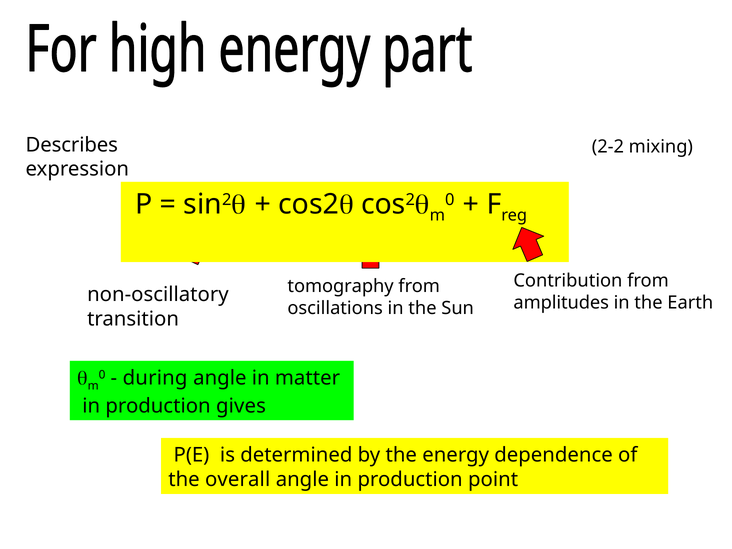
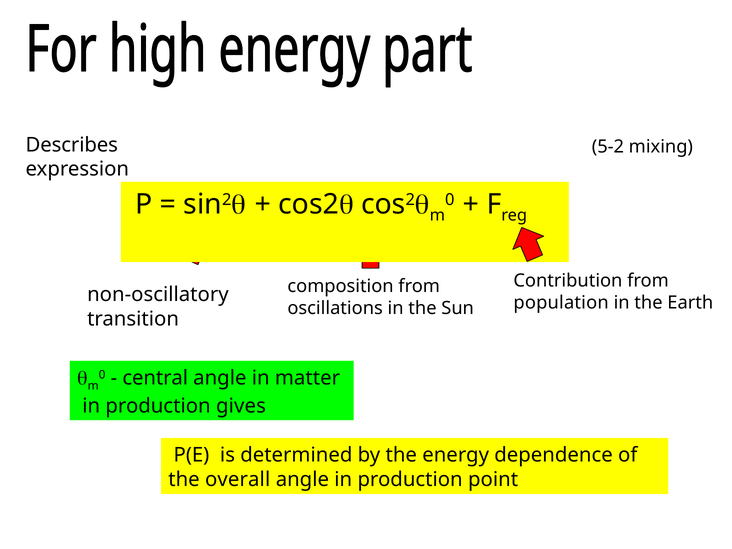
2-2: 2-2 -> 5-2 (608, 147)
tomography: tomography -> composition (341, 286)
amplitudes: amplitudes -> population (561, 303)
during: during -> central (155, 378)
